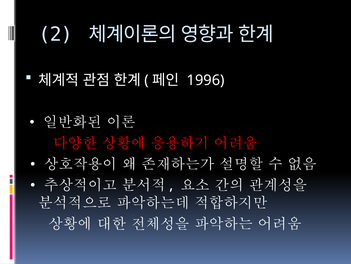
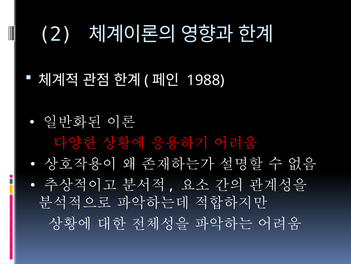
1996: 1996 -> 1988 (206, 80)
